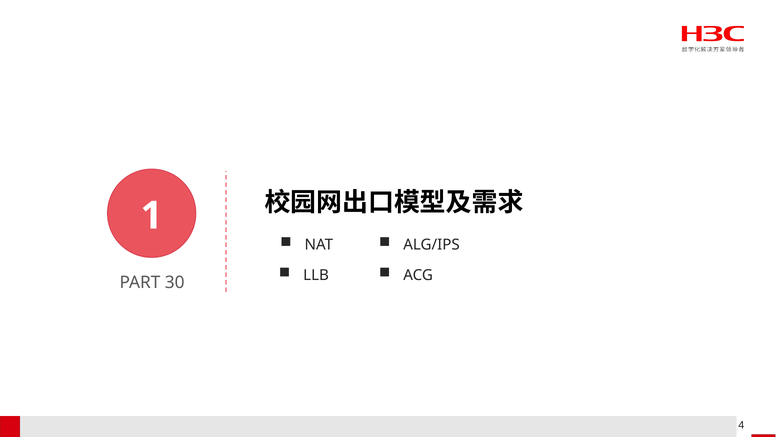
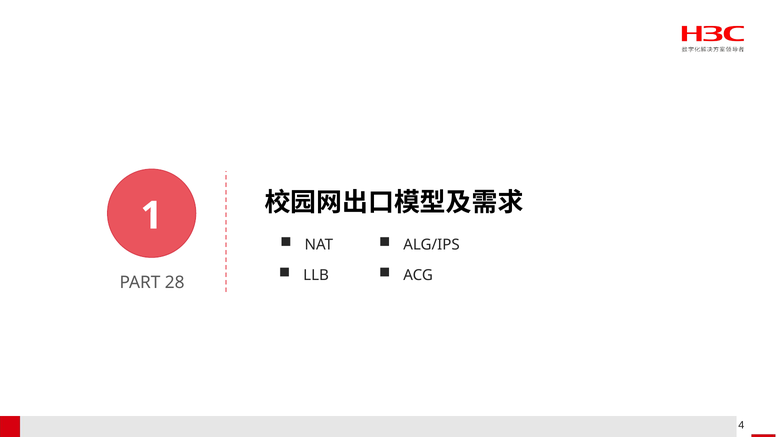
30: 30 -> 28 (175, 283)
